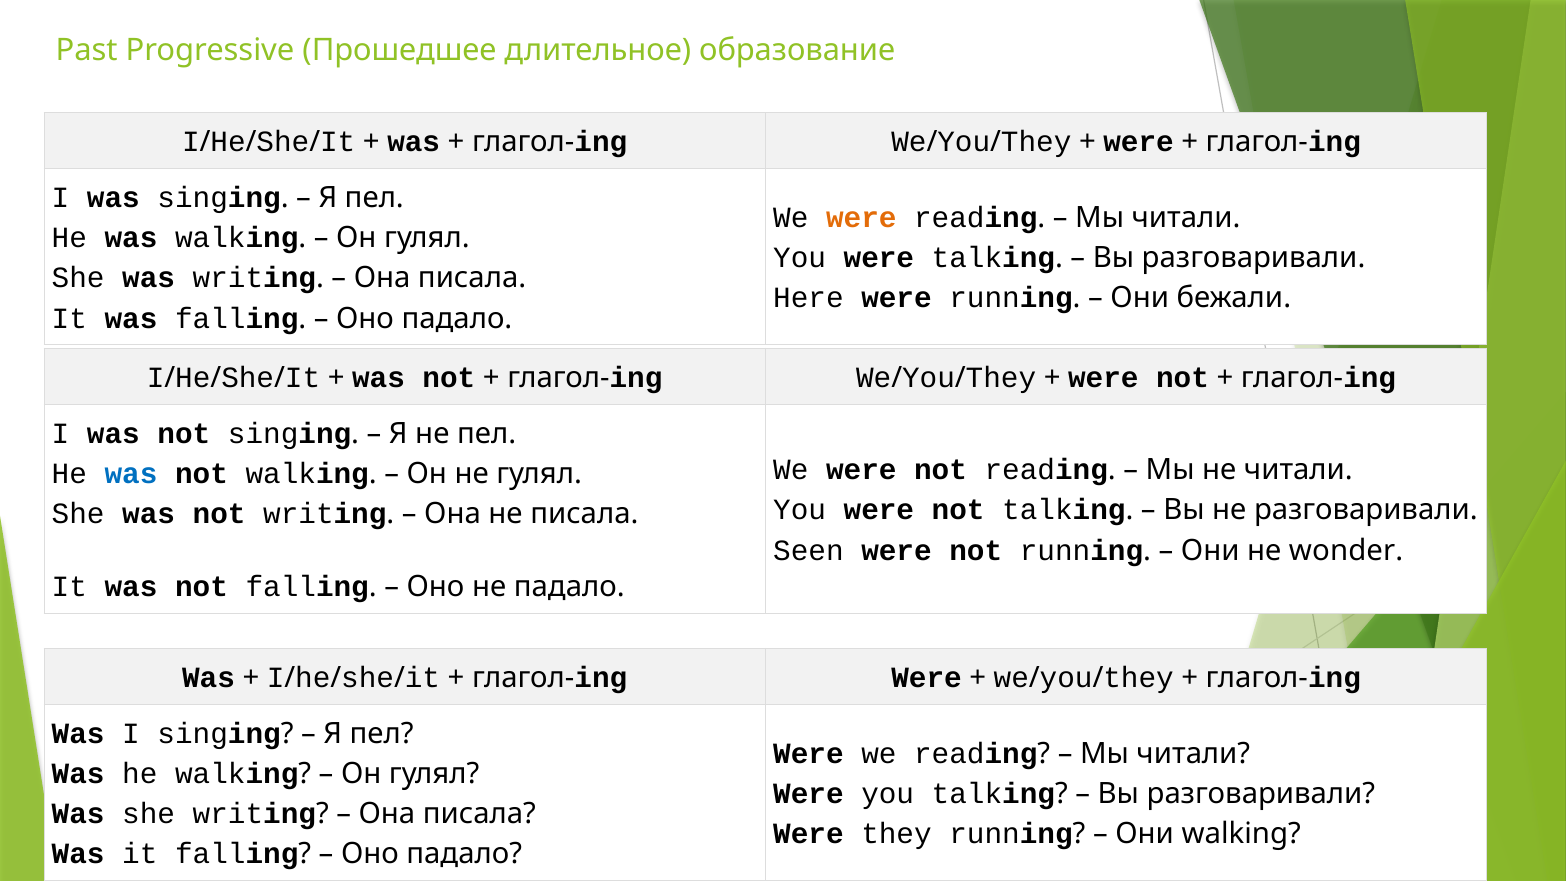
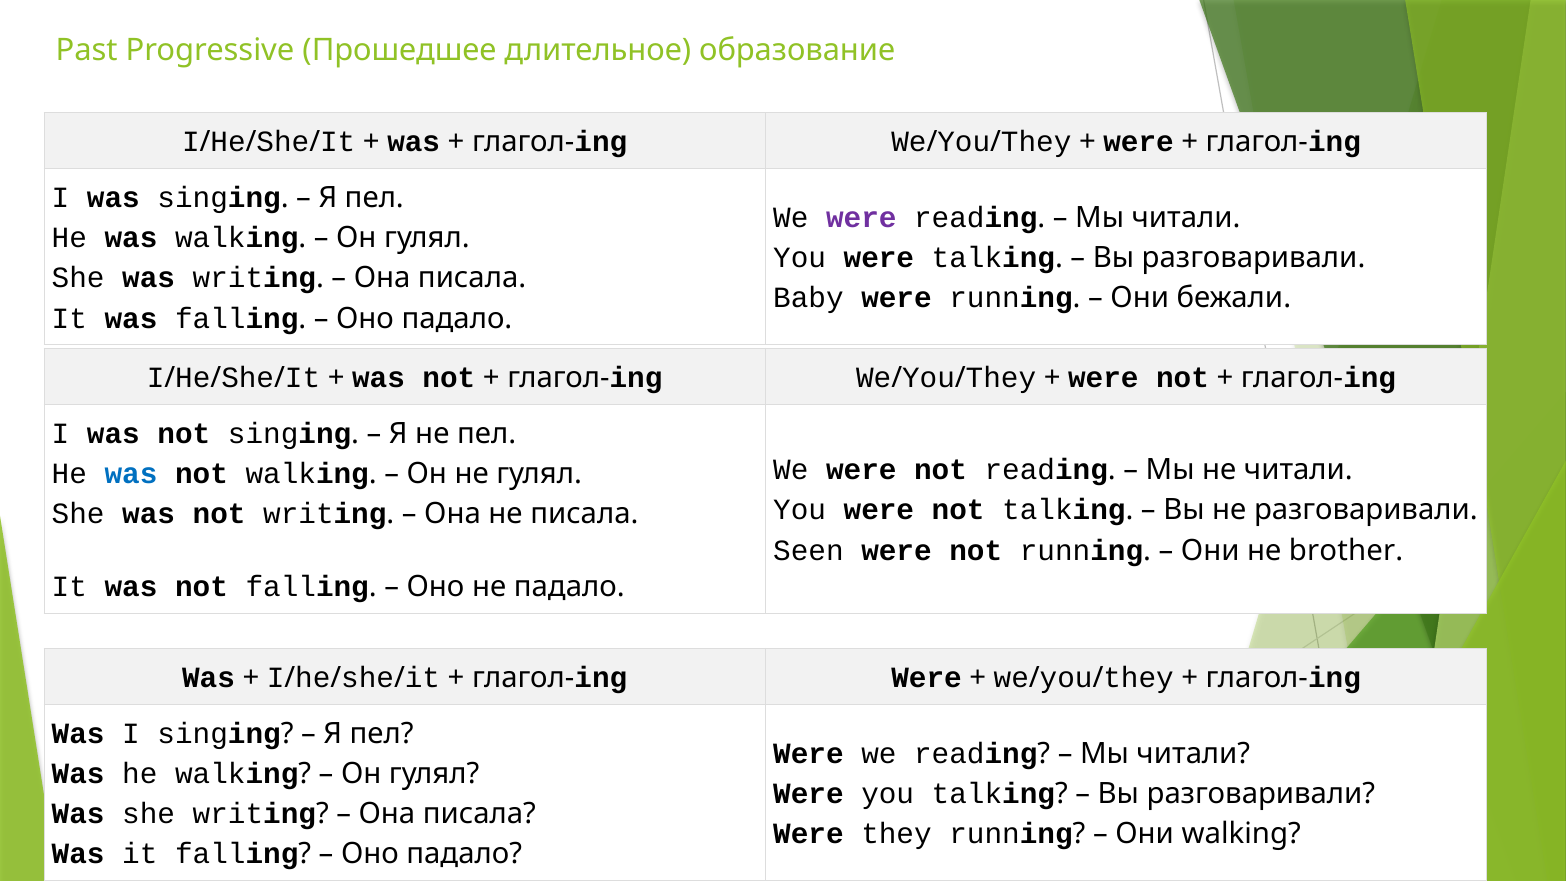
were colour: orange -> purple (861, 218)
Here: Here -> Baby (808, 298)
wonder: wonder -> brother (1346, 550)
